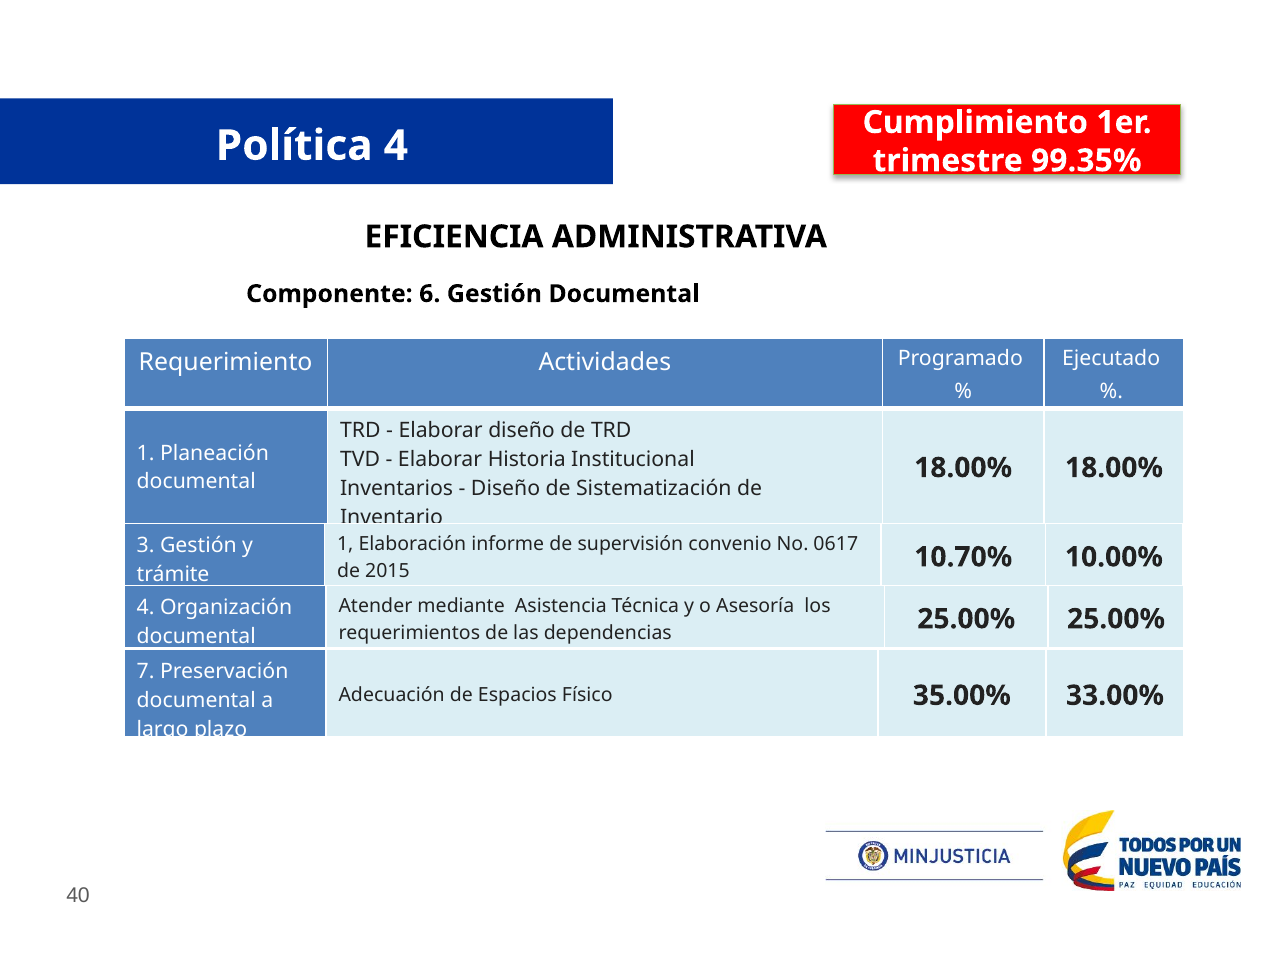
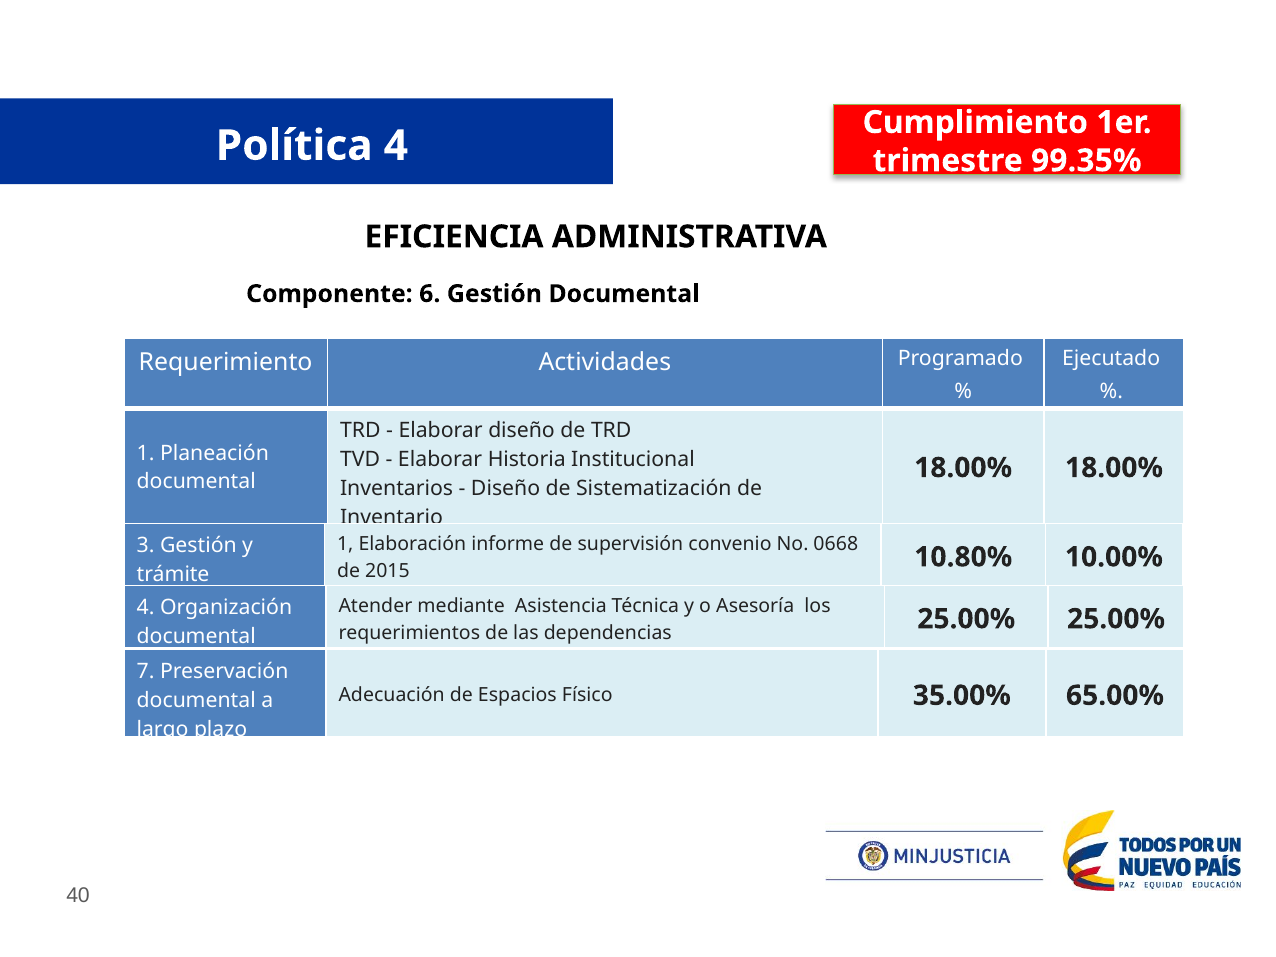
0617: 0617 -> 0668 (836, 544)
10.70%: 10.70% -> 10.80% (963, 557)
33.00%: 33.00% -> 65.00% (1115, 696)
